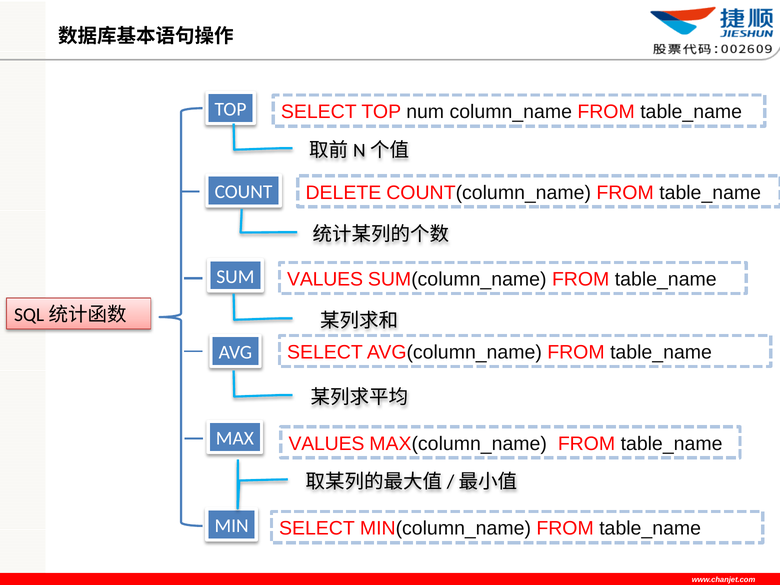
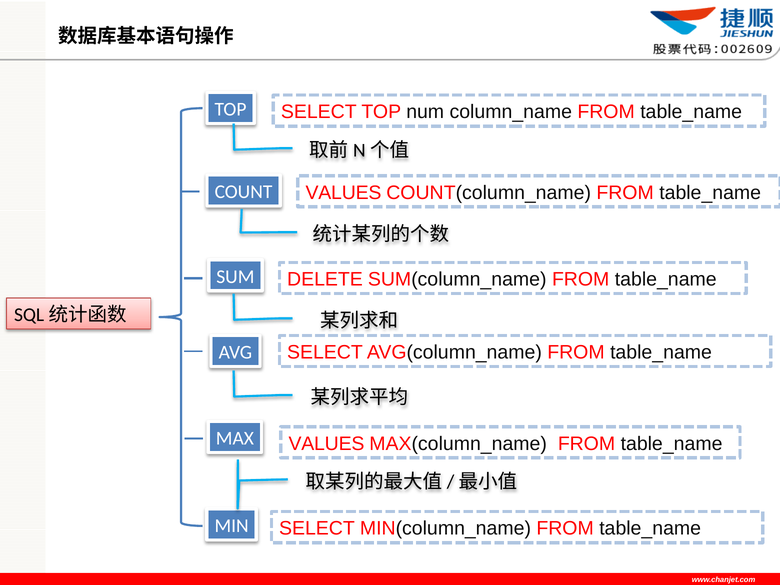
DELETE: DELETE -> VALUES (343, 193)
VALUES: VALUES -> DELETE (325, 279)
